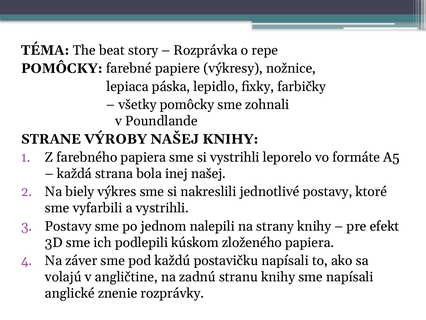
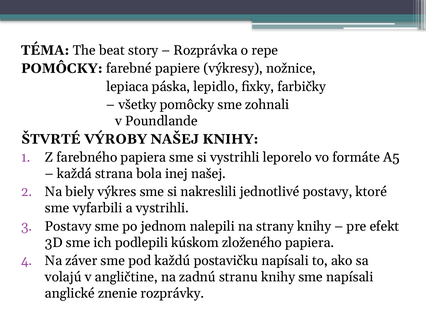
STRANE: STRANE -> ŠTVRTÉ (51, 139)
